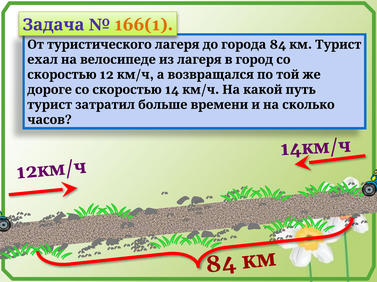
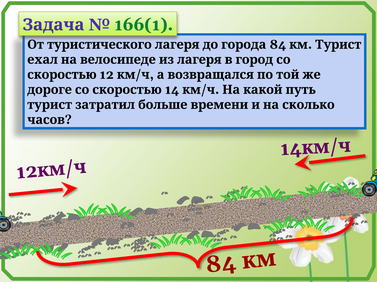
166(1 colour: orange -> green (144, 25)
